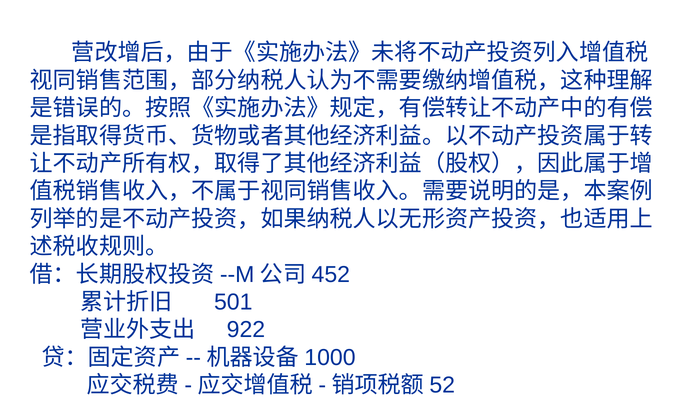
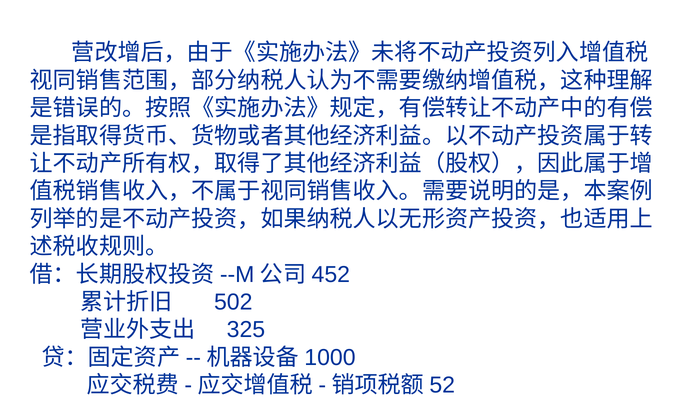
501: 501 -> 502 (233, 302)
922: 922 -> 325 (246, 330)
